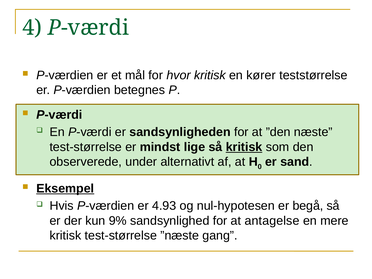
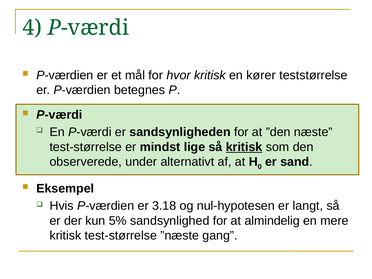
Eksempel underline: present -> none (65, 189)
4.93: 4.93 -> 3.18 (164, 206)
begå: begå -> langt (308, 206)
9%: 9% -> 5% (118, 221)
antagelse: antagelse -> almindelig (272, 221)
